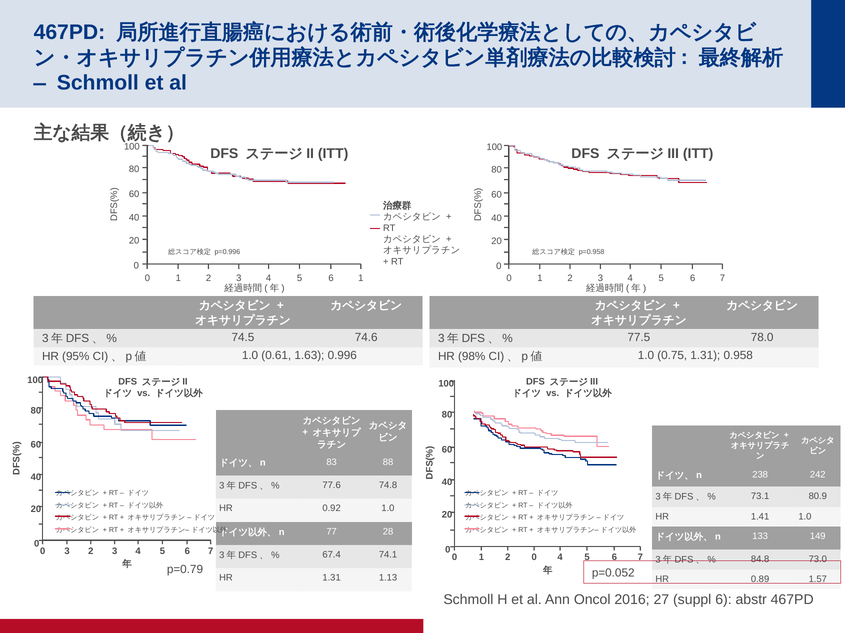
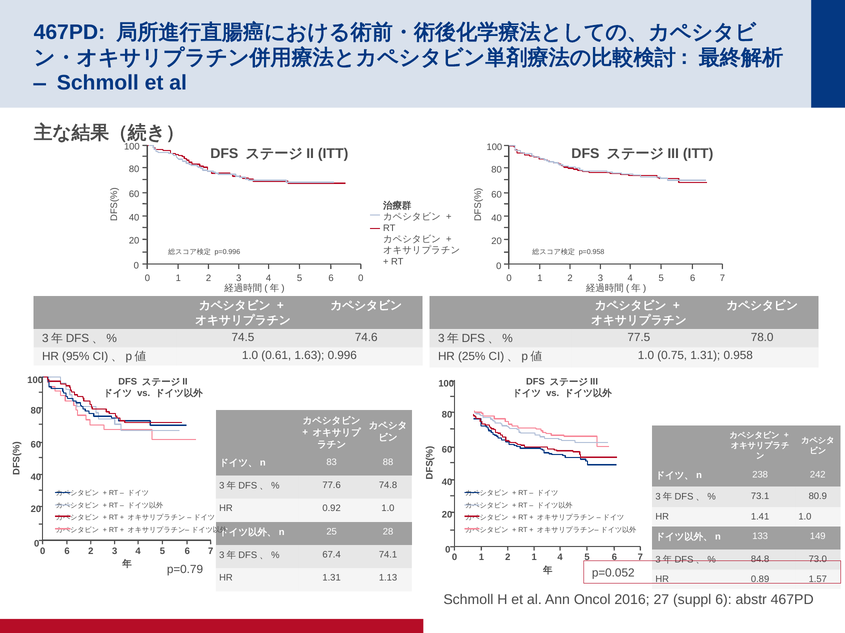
6 1: 1 -> 0 (361, 279)
98%: 98% -> 25% (472, 357)
77: 77 -> 25 (332, 532)
0 3: 3 -> 6 (67, 552)
2 0: 0 -> 1 (534, 558)
